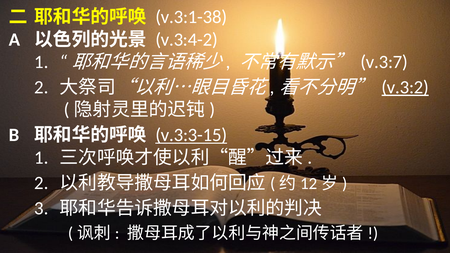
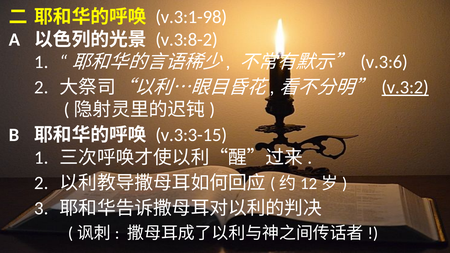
v.3:1-38: v.3:1-38 -> v.3:1-98 (191, 17)
v.3:4-2: v.3:4-2 -> v.3:8-2 (187, 40)
v.3:7: v.3:7 -> v.3:6 (384, 62)
v.3:3-15 underline: present -> none (191, 135)
